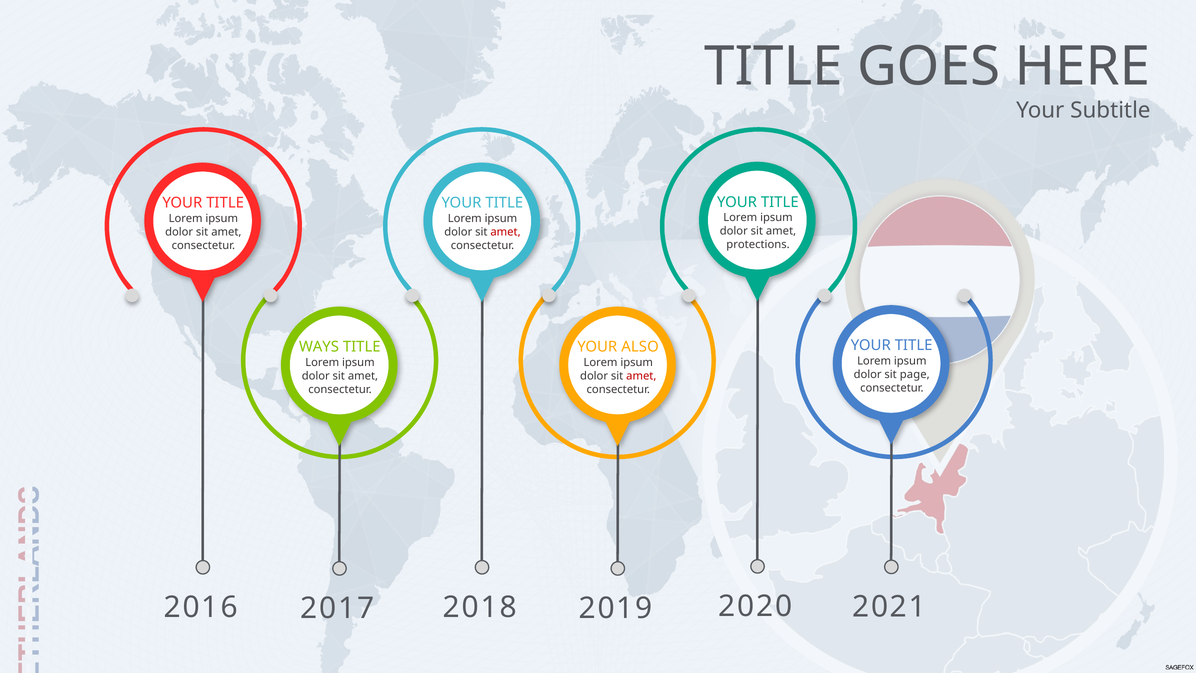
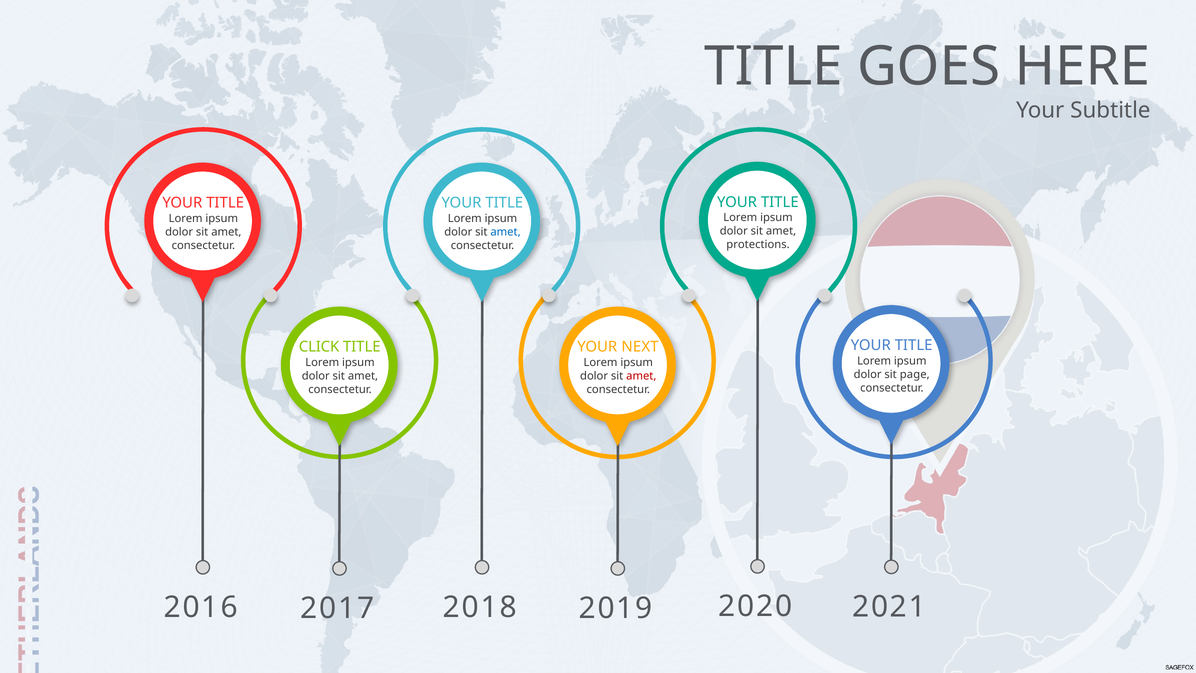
amet colour: red -> blue (506, 232)
WAYS: WAYS -> CLICK (319, 347)
ALSO: ALSO -> NEXT (640, 347)
